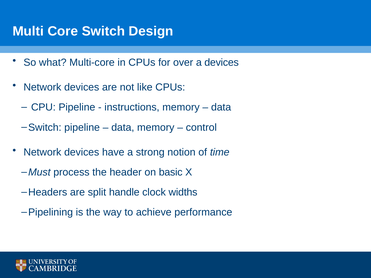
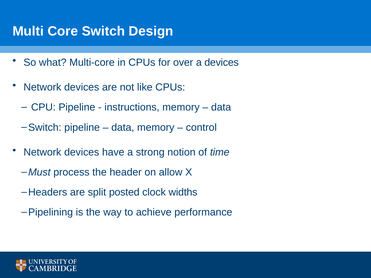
basic: basic -> allow (171, 172)
handle: handle -> posted (124, 192)
